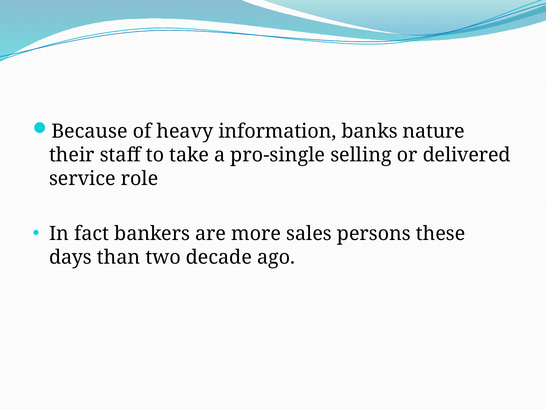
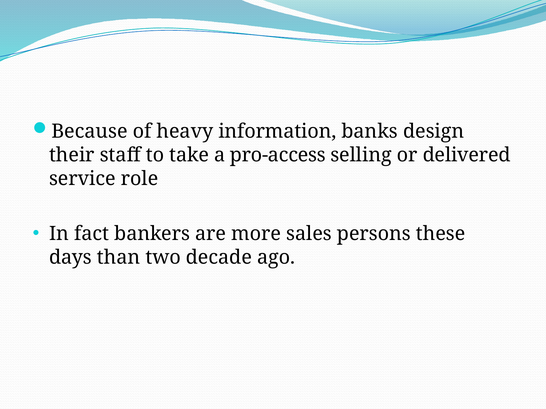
nature: nature -> design (434, 131)
pro-single: pro-single -> pro-access (278, 155)
